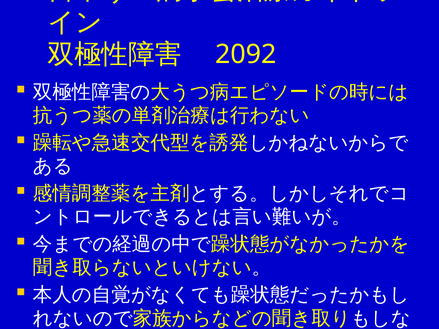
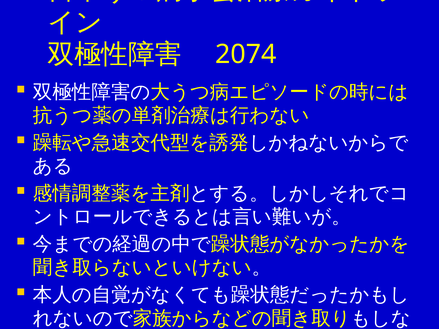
2092: 2092 -> 2074 (246, 54)
